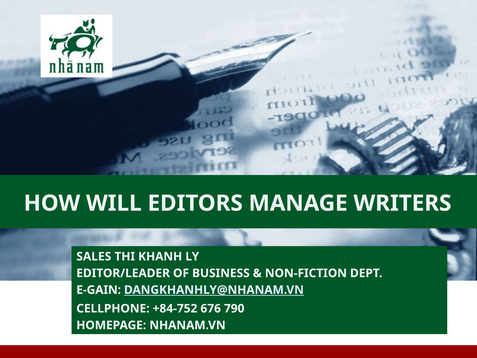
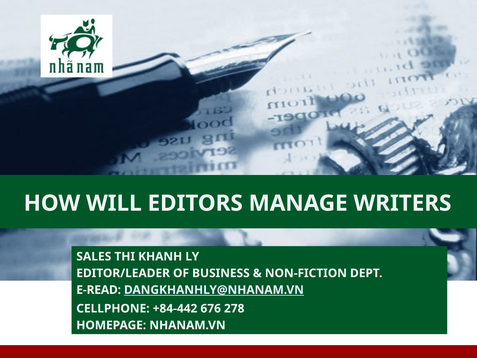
E-GAIN: E-GAIN -> E-READ (99, 290)
+84-752: +84-752 -> +84-442 (175, 308)
790: 790 -> 278 (234, 308)
